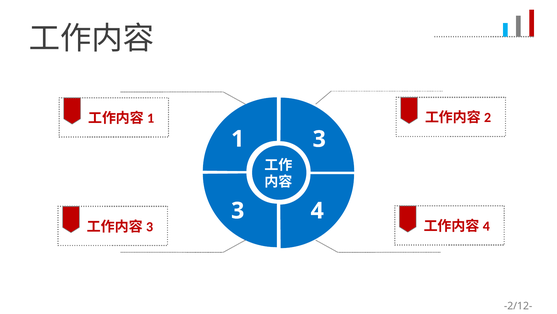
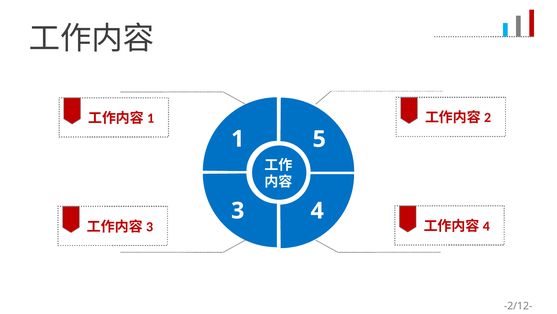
1 3: 3 -> 5 (319, 139)
